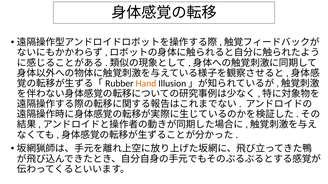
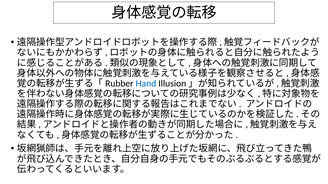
Hand colour: orange -> blue (146, 84)
